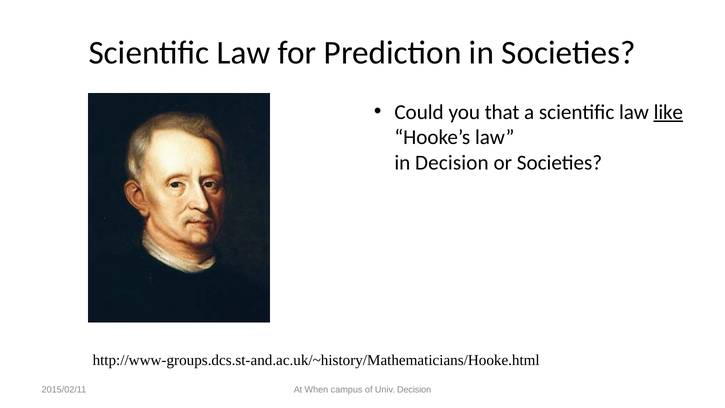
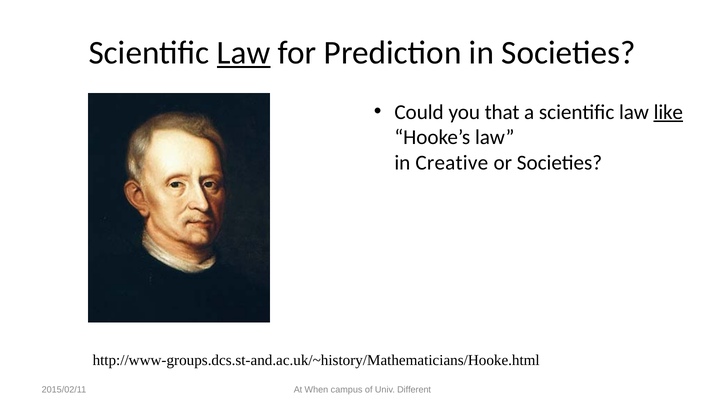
Law underline: none -> present (244, 53)
in Decision: Decision -> Creative (452, 163)
Univ Decision: Decision -> Different (414, 389)
